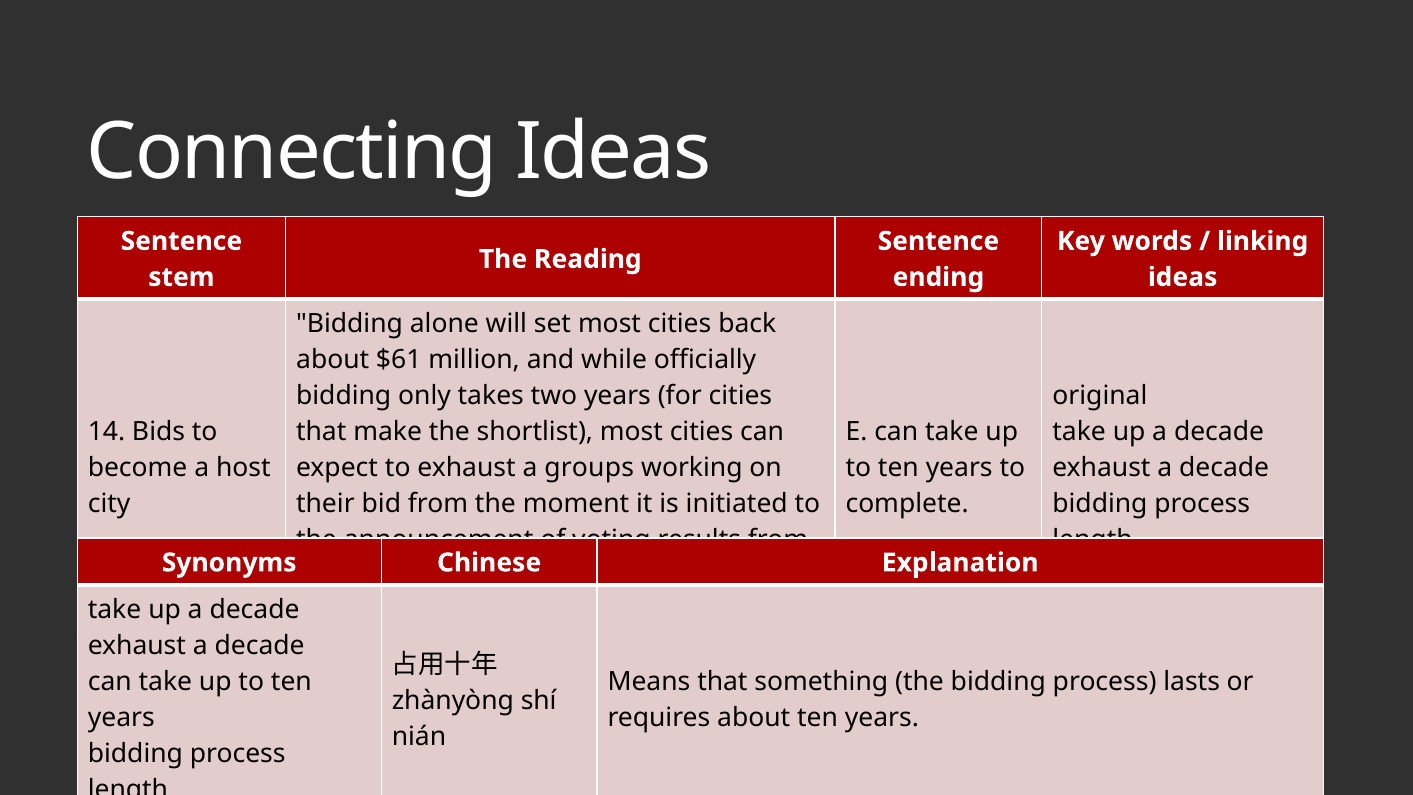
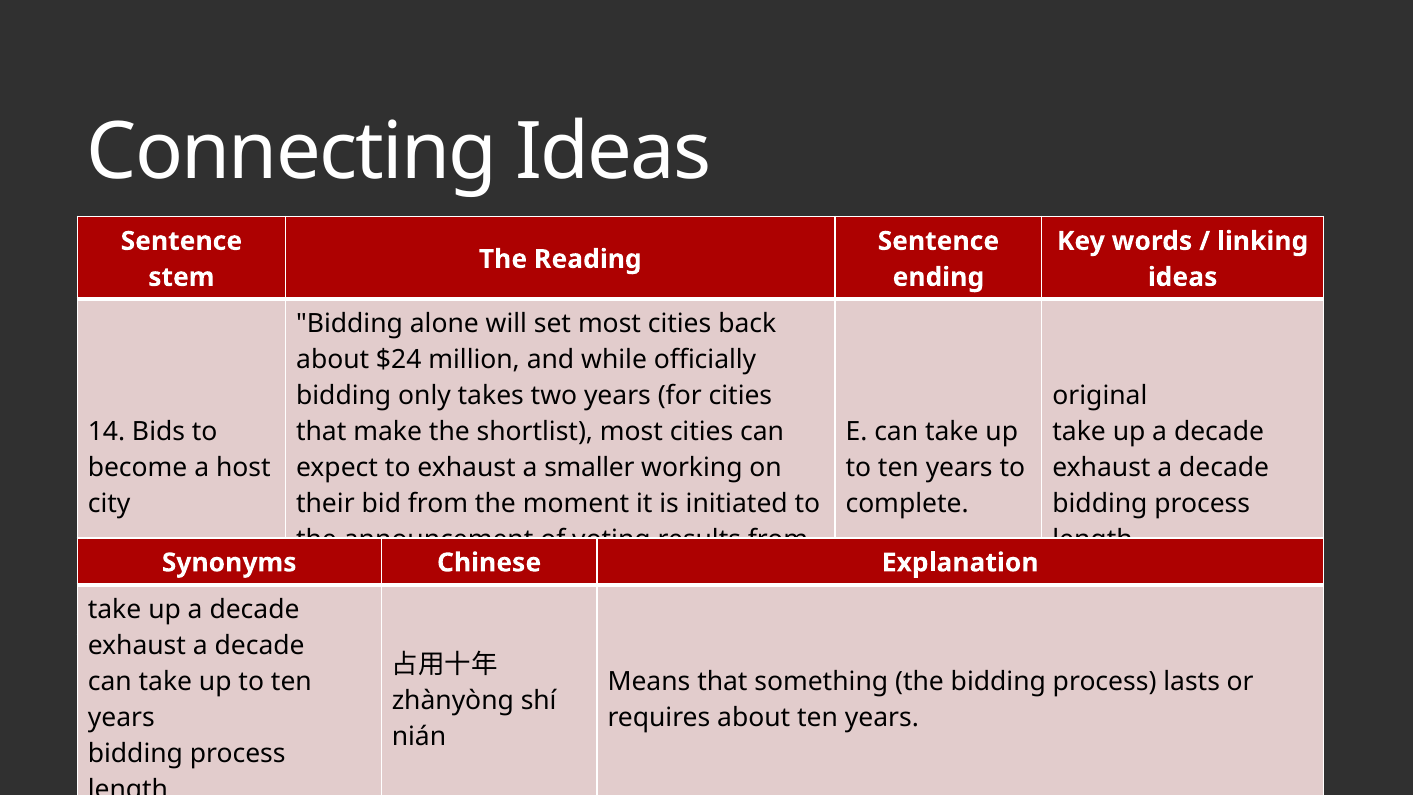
$61: $61 -> $24 (399, 360)
groups: groups -> smaller (589, 468)
